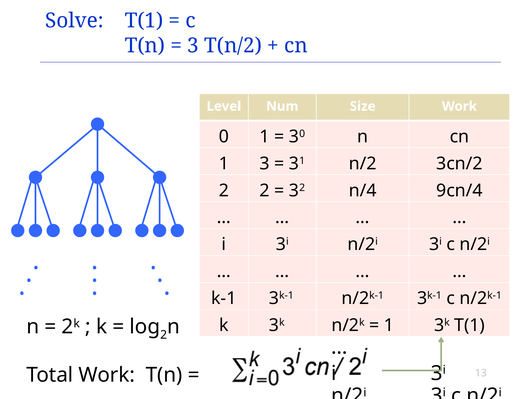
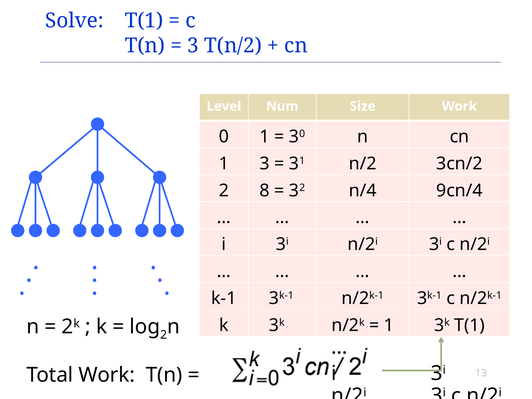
2 2: 2 -> 8 (265, 190)
